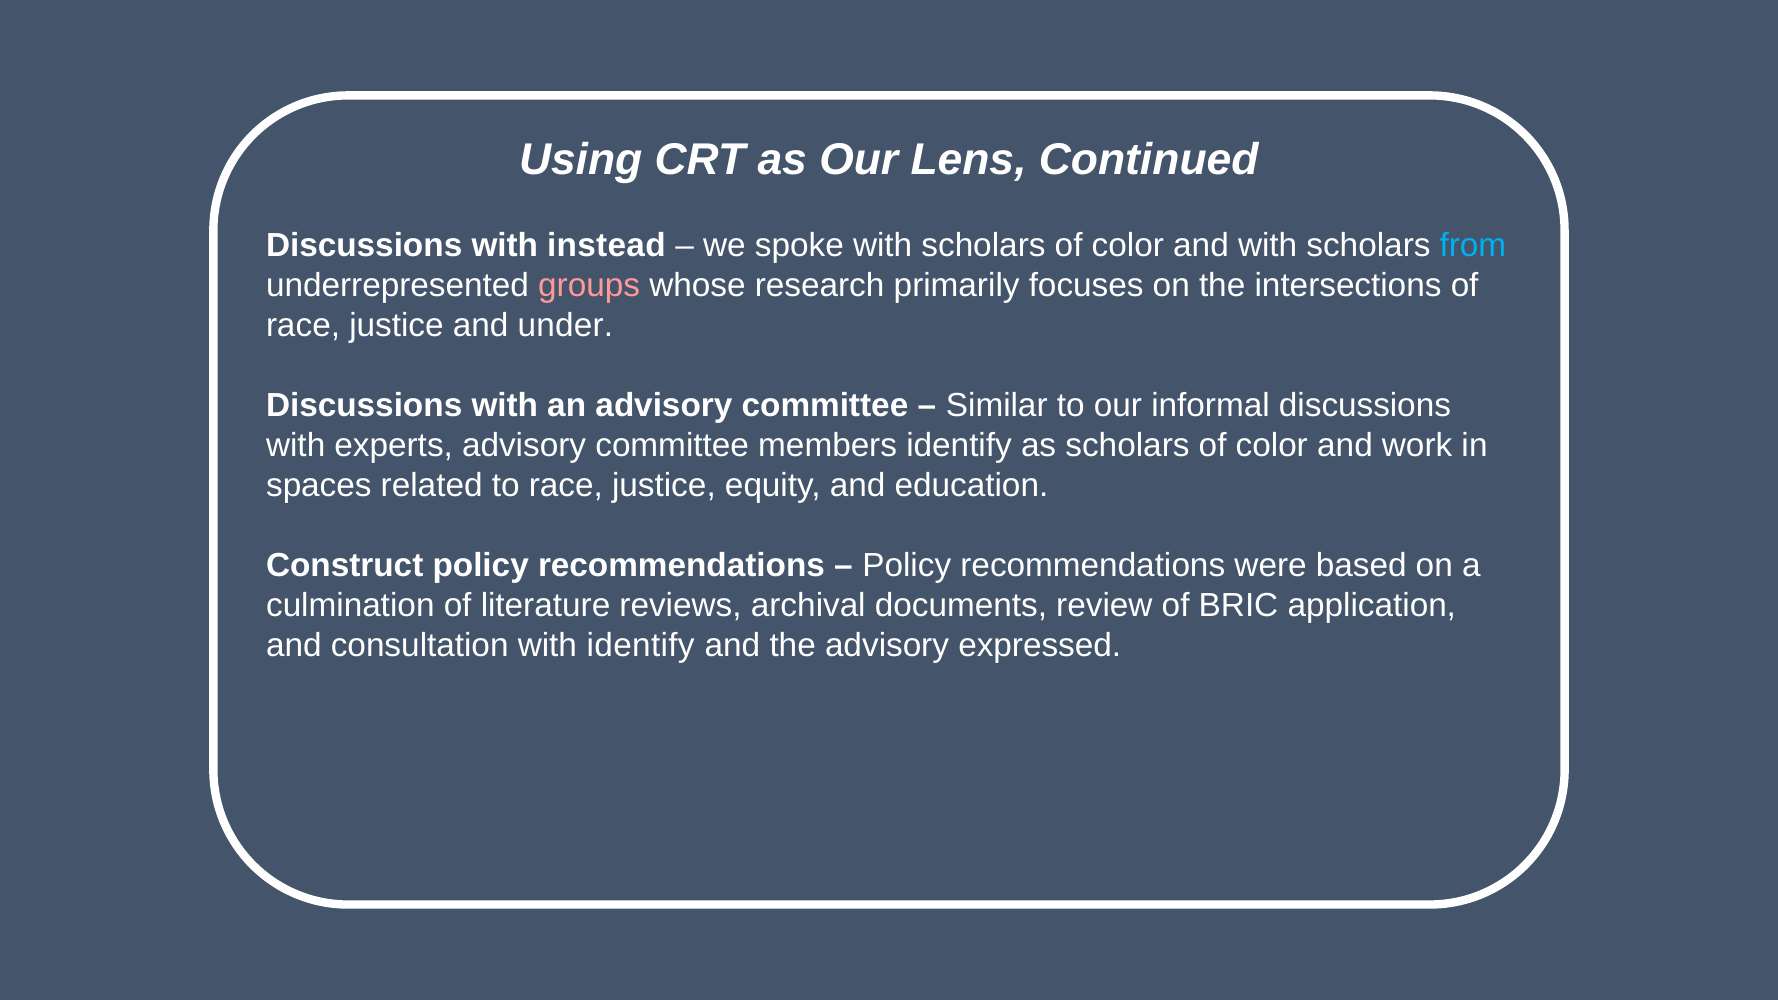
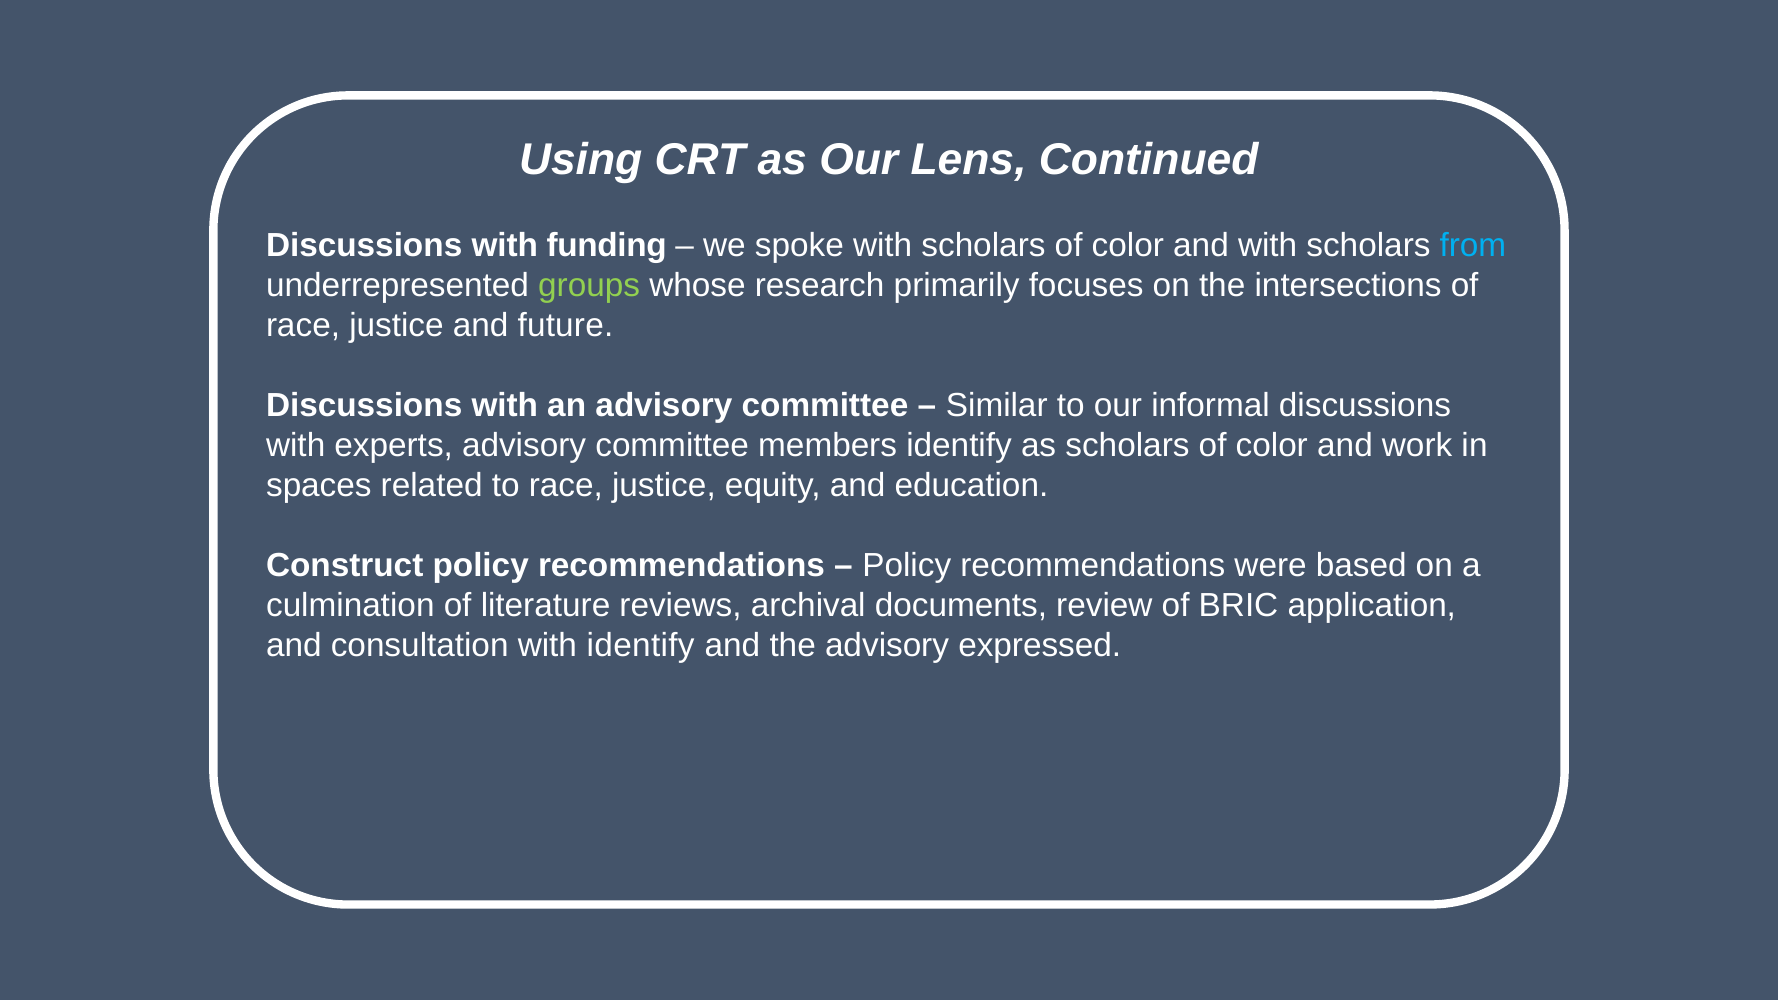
instead: instead -> funding (607, 246)
groups colour: pink -> light green (589, 286)
under: under -> future (565, 326)
